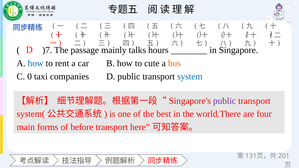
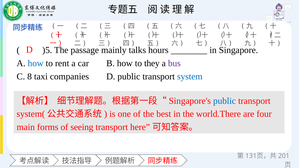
)7: )7 -> )5 (47, 50)
cute: cute -> they (152, 63)
bus colour: orange -> purple (174, 63)
0: 0 -> 8 (30, 77)
public colour: purple -> blue (225, 101)
before: before -> seeing (82, 127)
